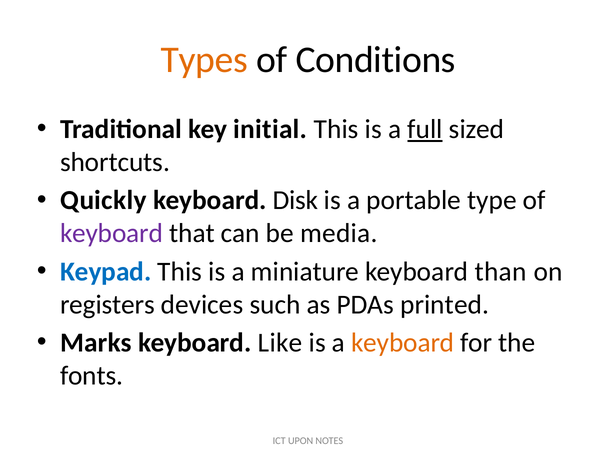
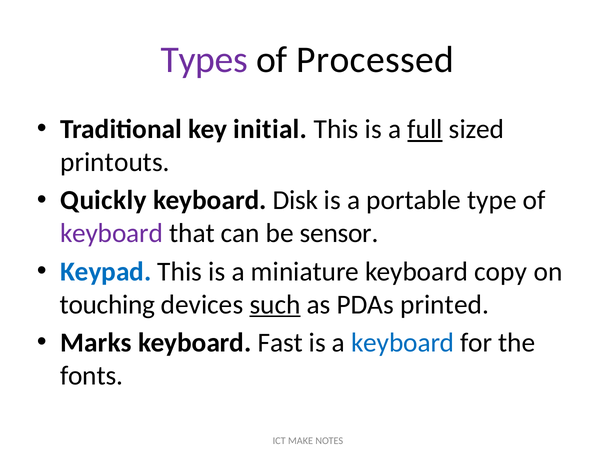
Types colour: orange -> purple (204, 60)
Conditions: Conditions -> Processed (375, 60)
shortcuts: shortcuts -> printouts (115, 162)
media: media -> sensor (339, 233)
than: than -> copy (501, 272)
registers: registers -> touching (107, 304)
such underline: none -> present (275, 304)
Like: Like -> Fast (280, 343)
keyboard colour: orange -> blue (403, 343)
UPON: UPON -> MAKE (301, 441)
